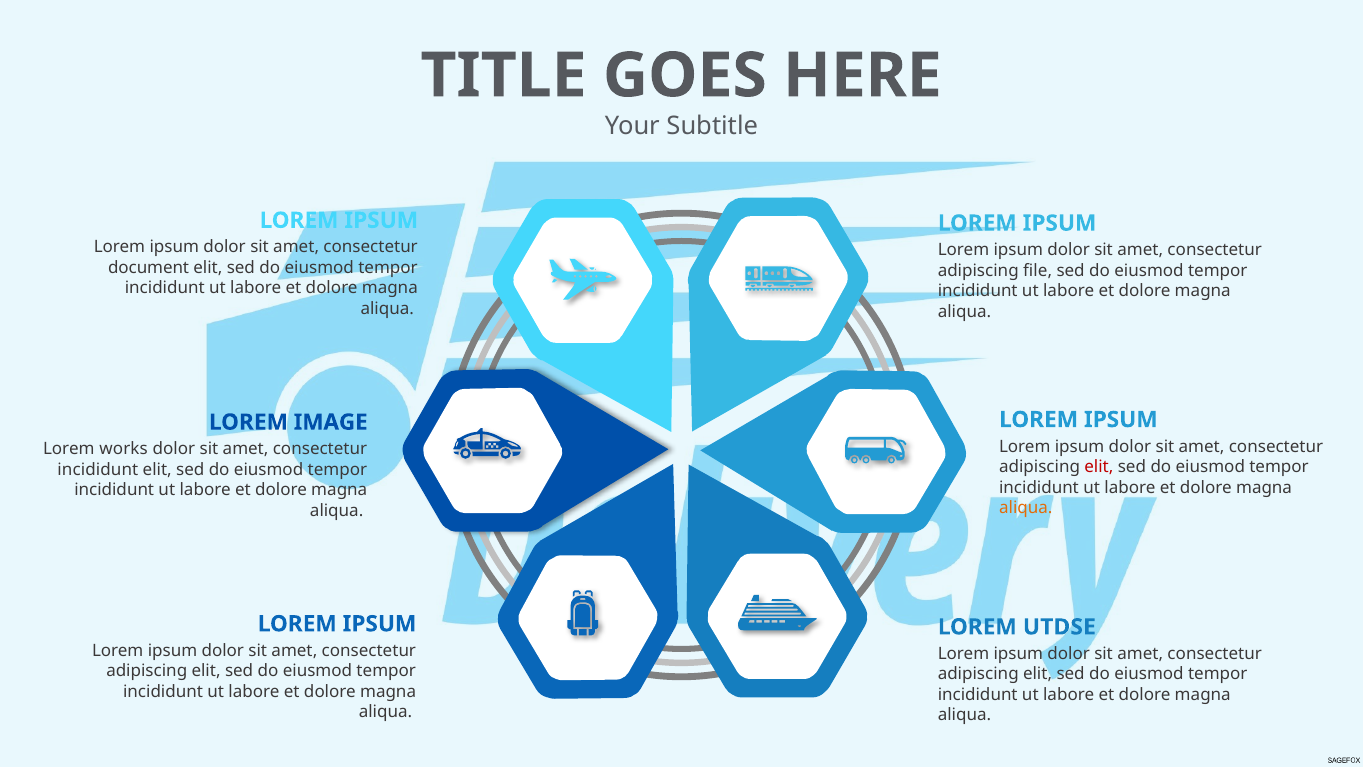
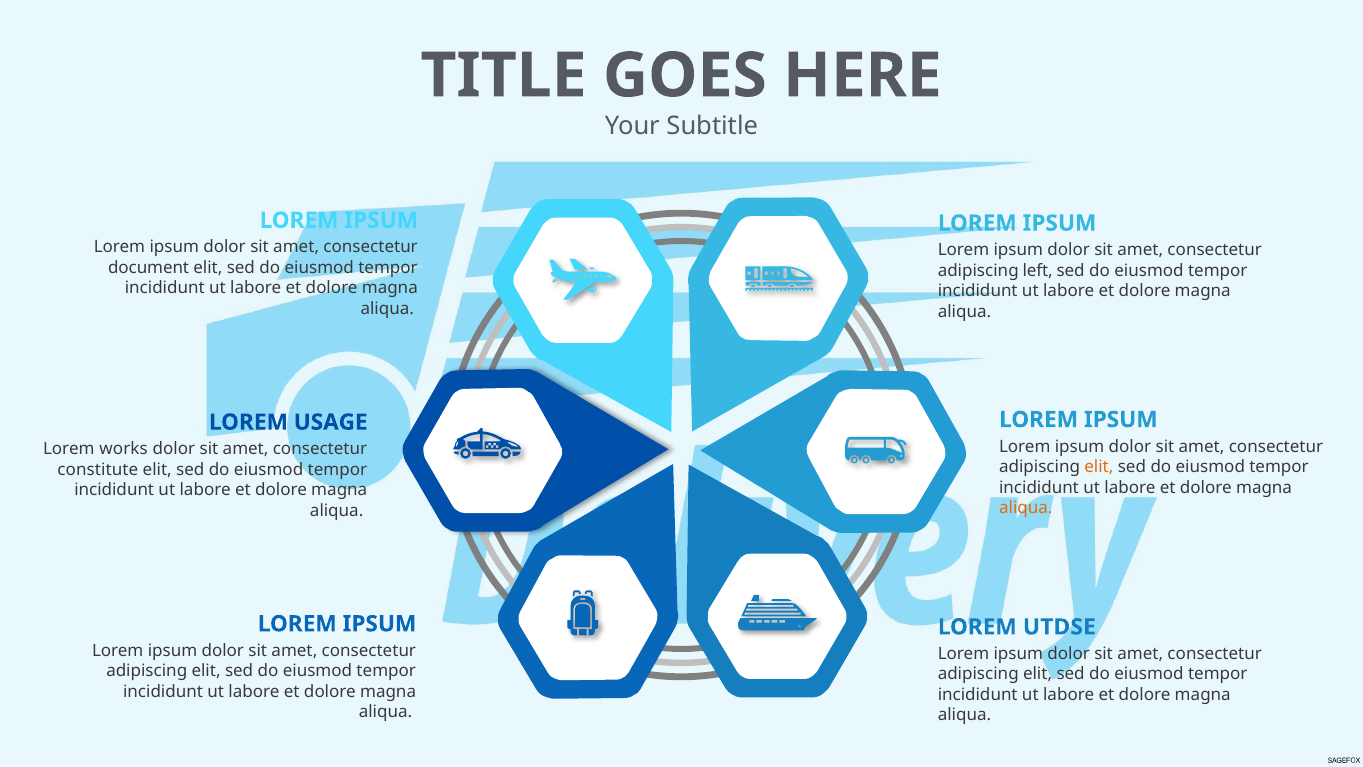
file: file -> left (1038, 270)
IMAGE: IMAGE -> USAGE (331, 422)
elit colour: red -> orange (1099, 467)
incididunt: incididunt -> constitute (98, 469)
